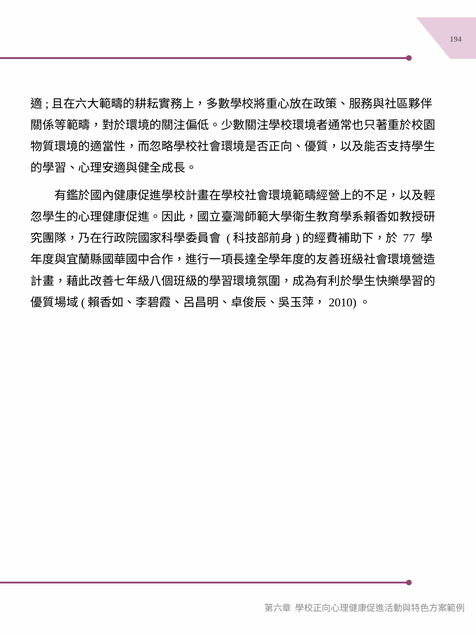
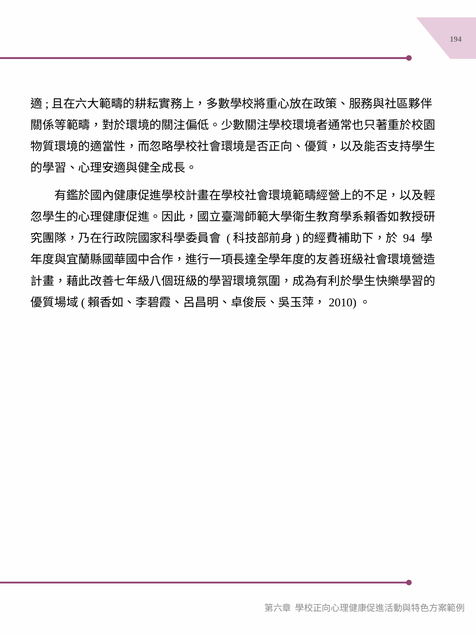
77: 77 -> 94 (409, 238)
